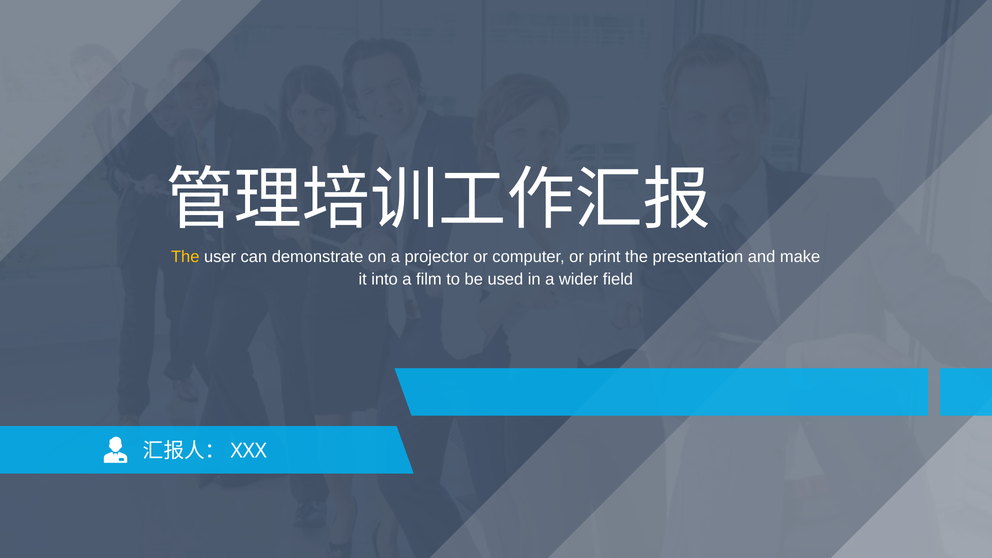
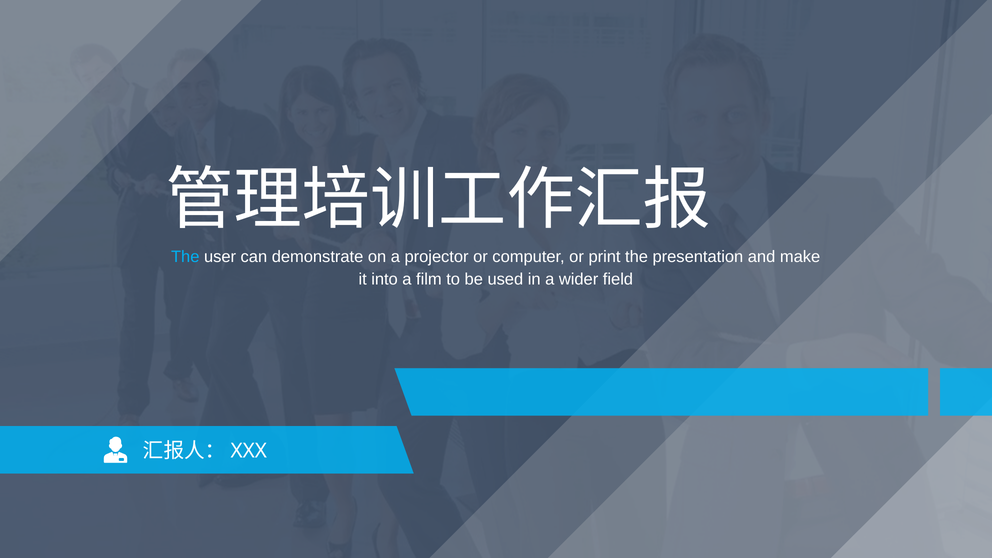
The colour: yellow -> light blue (185, 257)
